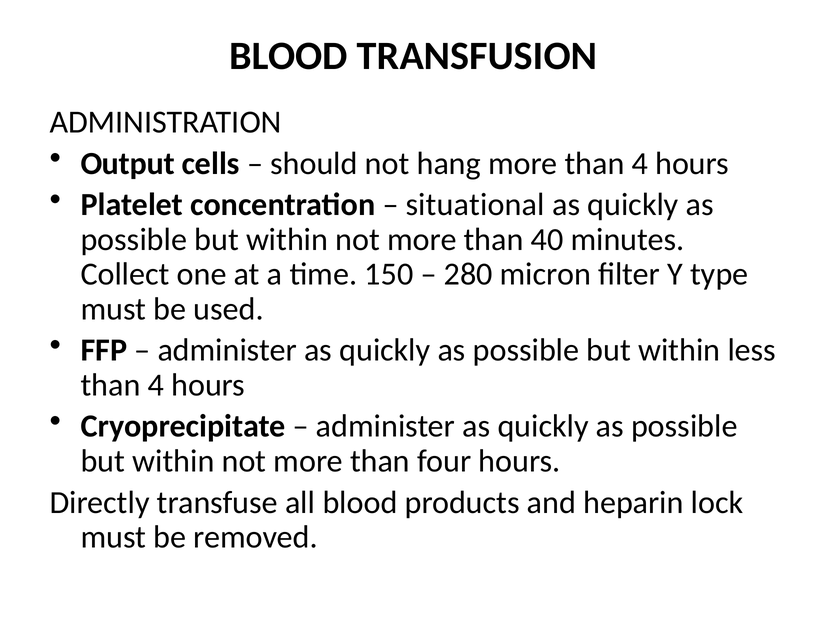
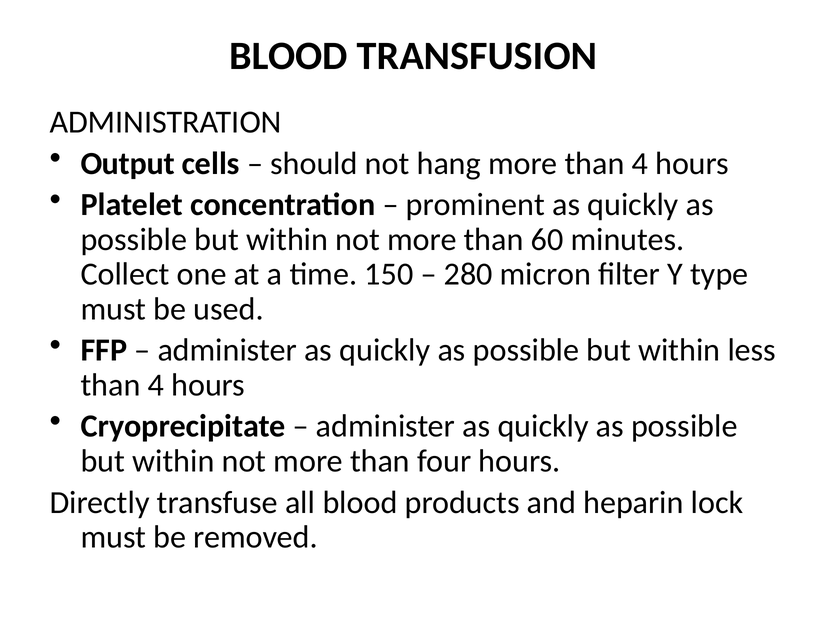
situational: situational -> prominent (475, 205)
40: 40 -> 60 (547, 240)
